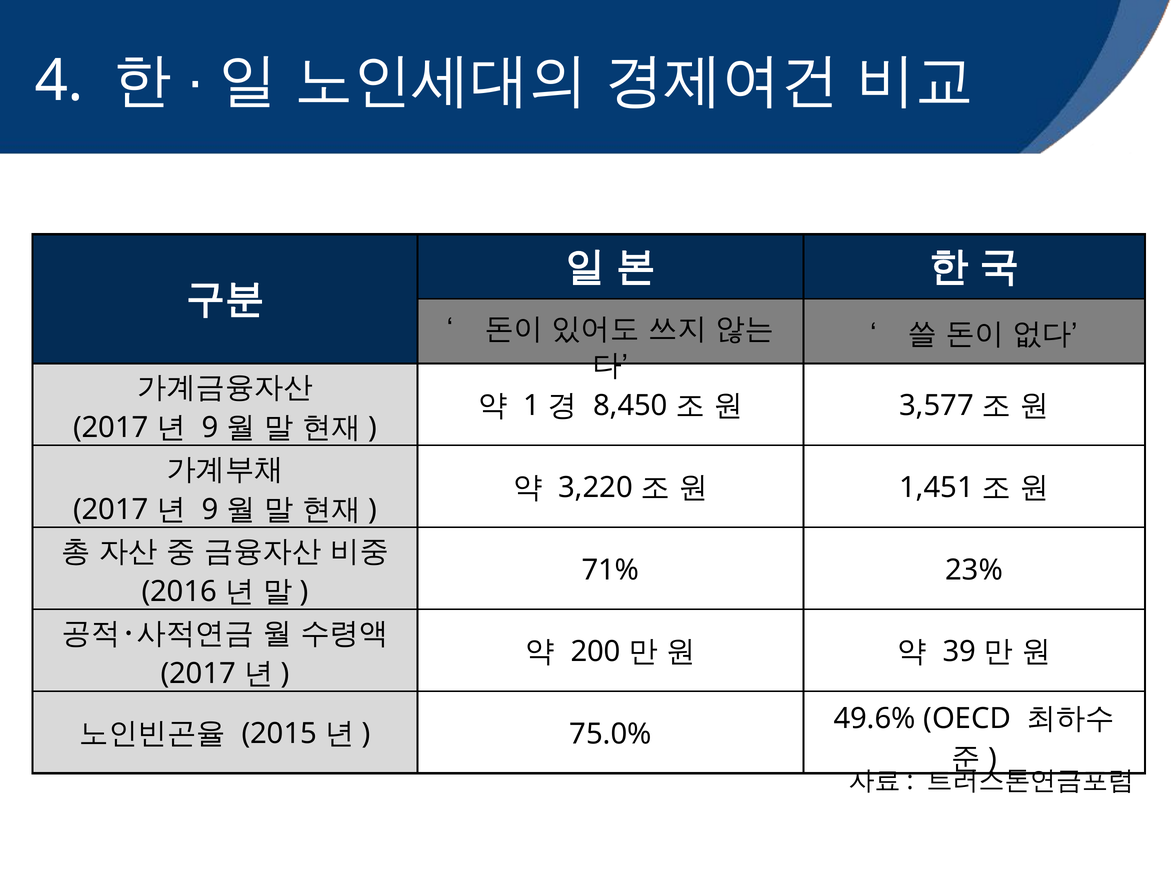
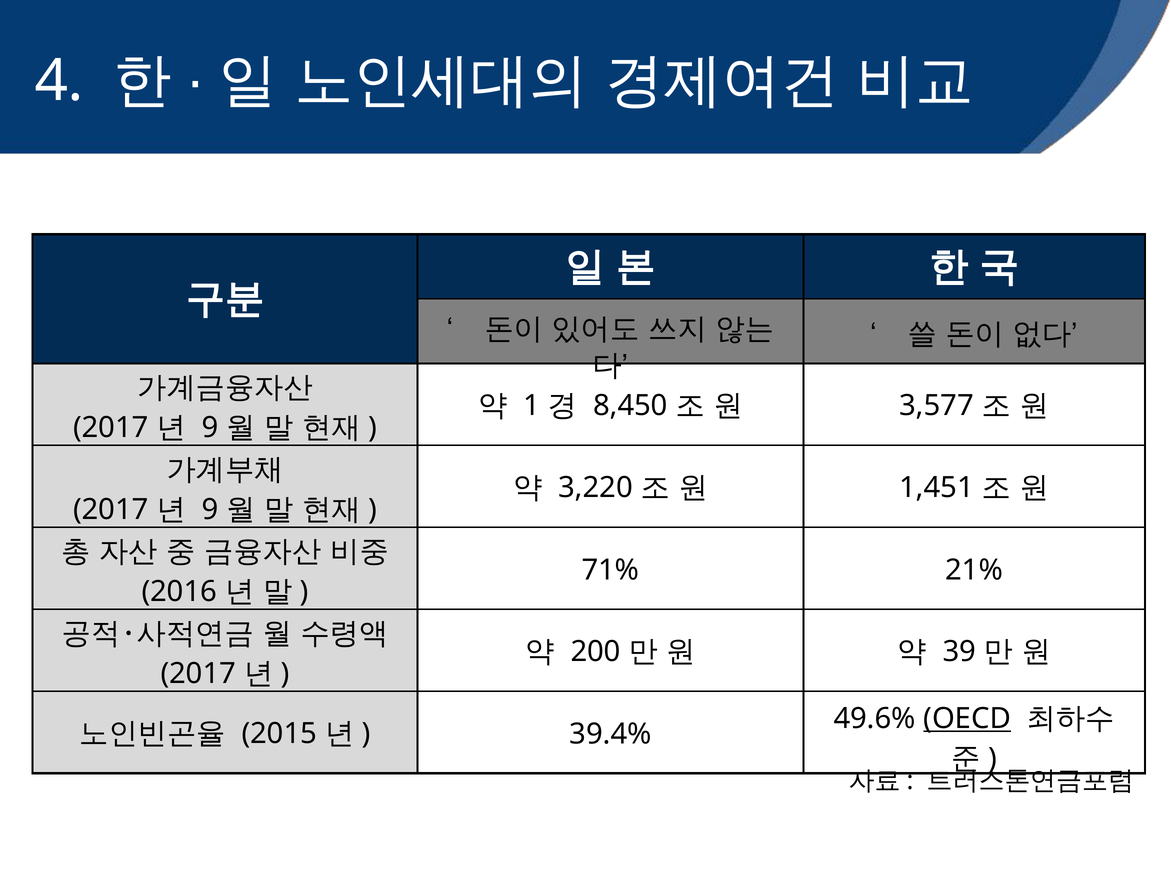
23%: 23% -> 21% (974, 570)
OECD underline: none -> present (967, 719)
75.0%: 75.0% -> 39.4% (610, 734)
